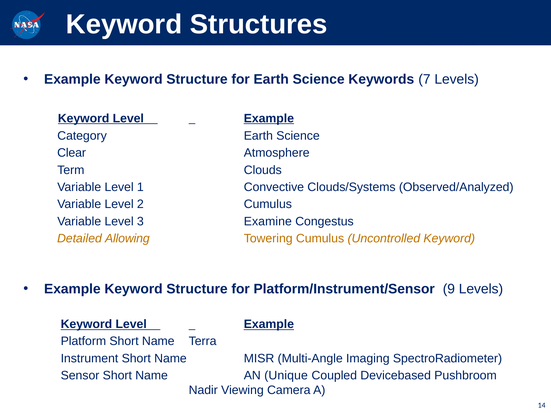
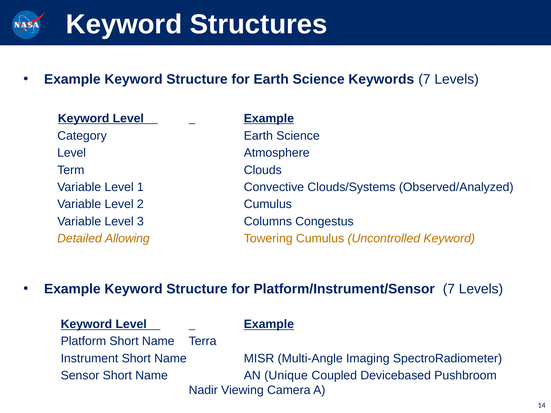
Clear: Clear -> Level (72, 153)
Examine: Examine -> Columns (268, 222)
Platform/Instrument/Sensor 9: 9 -> 7 (449, 289)
